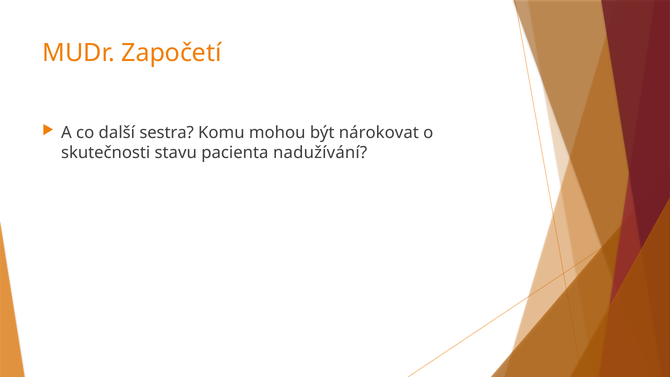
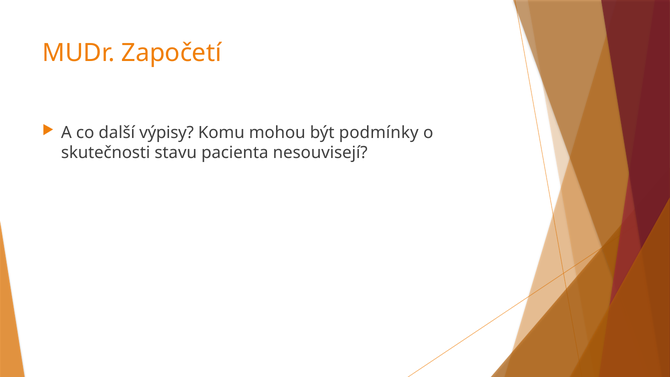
sestra: sestra -> výpisy (167, 132)
nárokovat: nárokovat -> podmínky (379, 132)
nadužívání: nadužívání -> nesouvisejí (320, 153)
